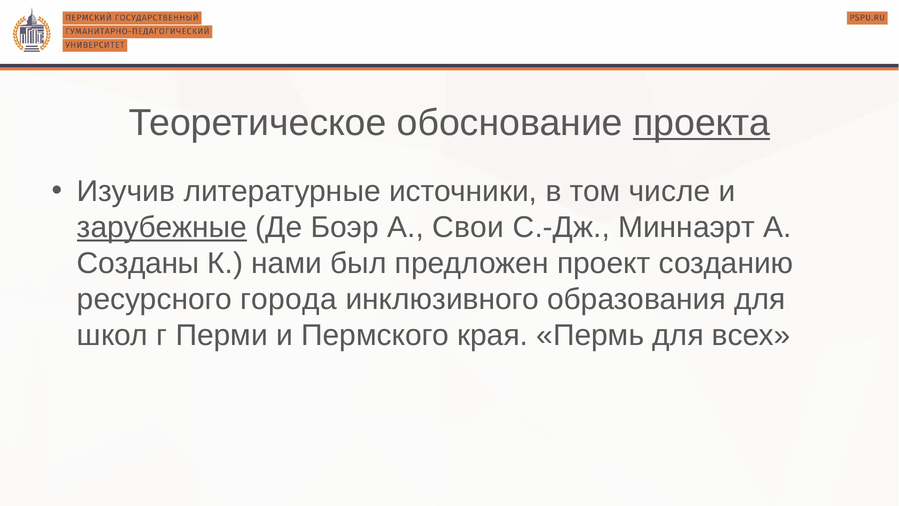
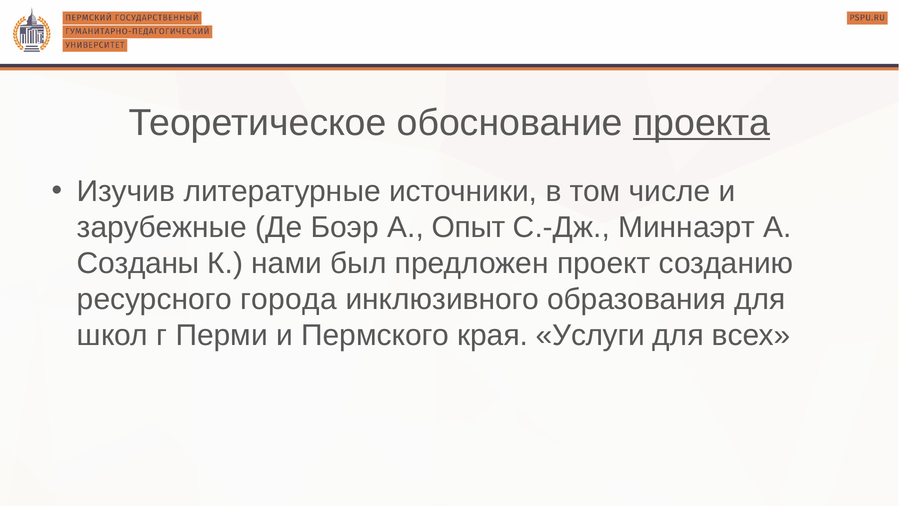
зарубежные underline: present -> none (162, 227)
Свои: Свои -> Опыт (469, 227)
Пермь: Пермь -> Услуги (590, 335)
